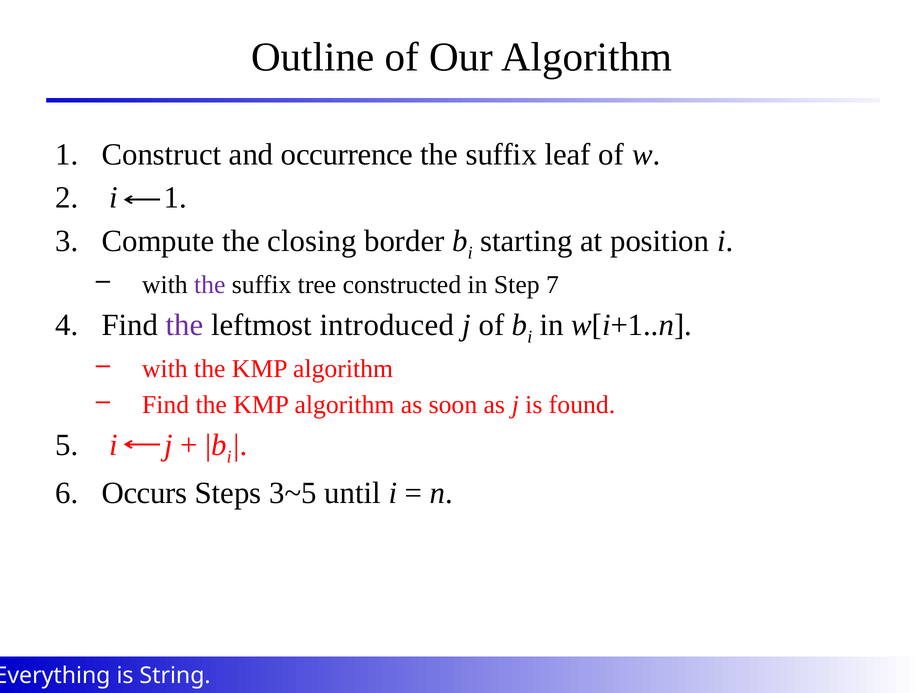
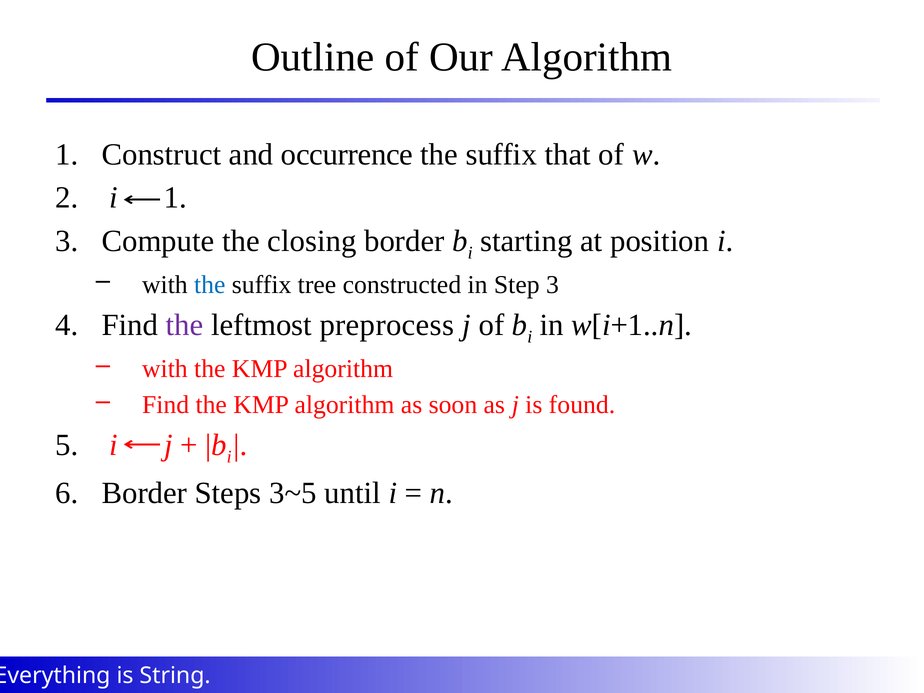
leaf: leaf -> that (568, 155)
the colour: purple -> blue (210, 285)
Step 7: 7 -> 3 (553, 285)
introduced: introduced -> preprocess (387, 325)
Occurs: Occurs -> Border (144, 493)
